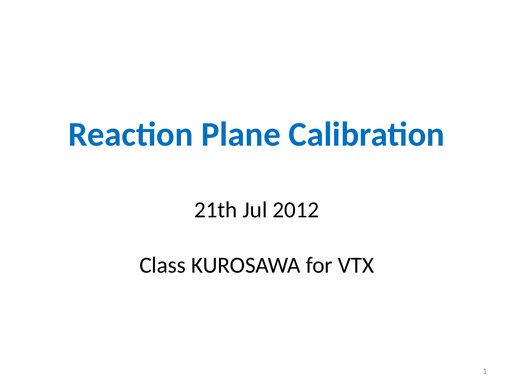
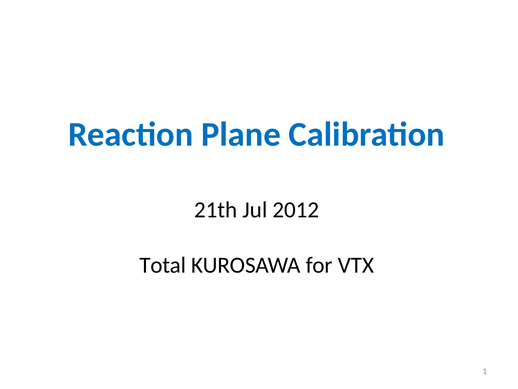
Class: Class -> Total (163, 265)
